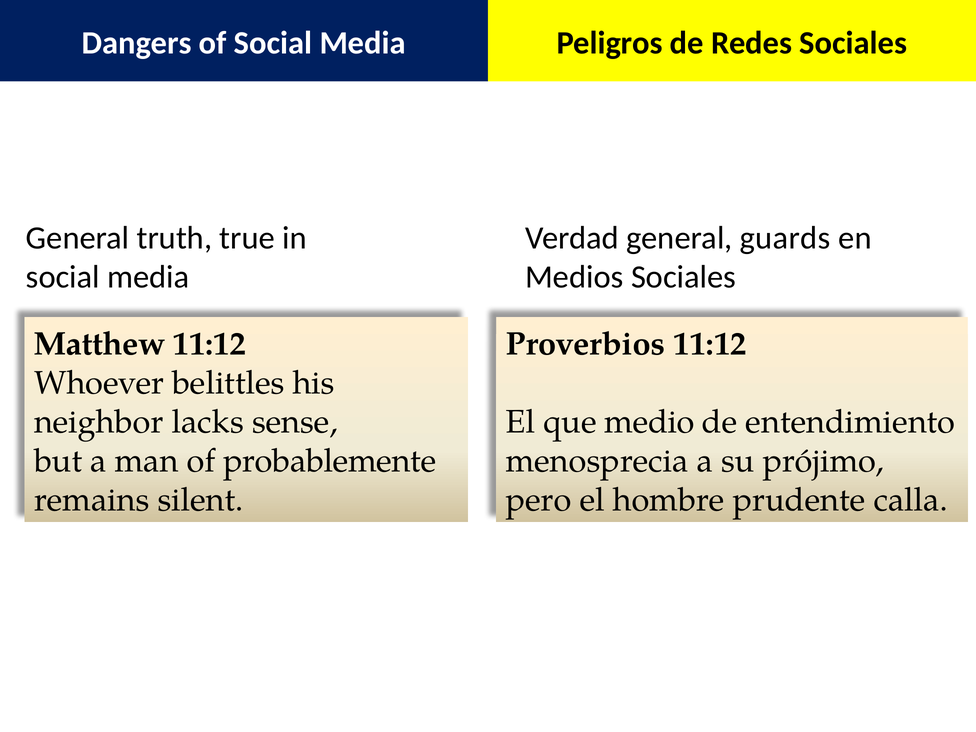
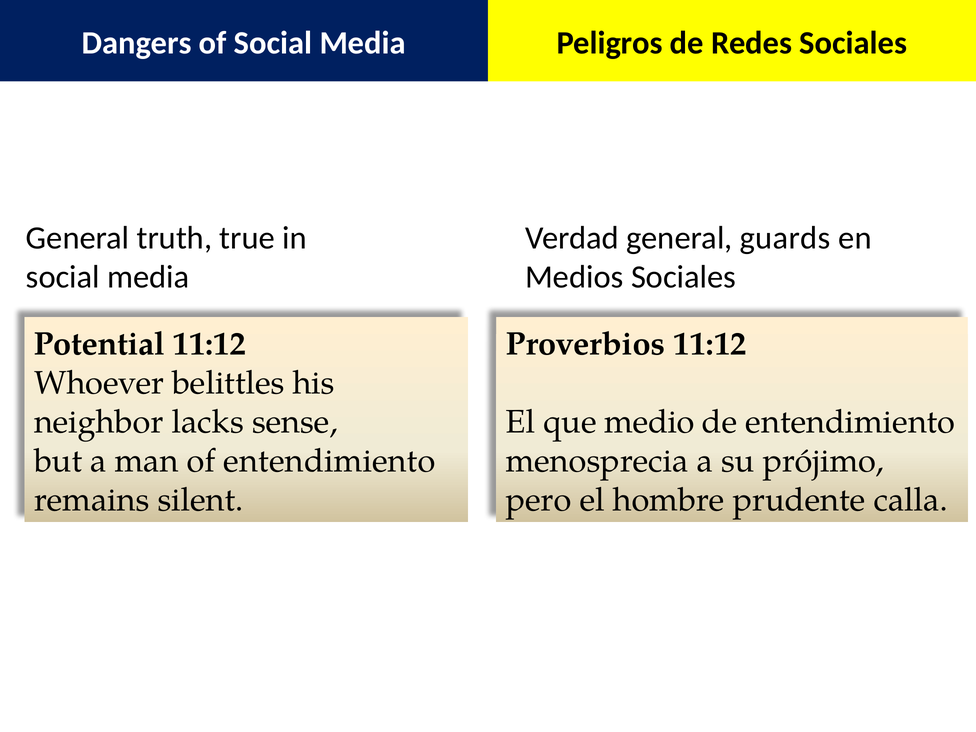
Matthew: Matthew -> Potential (99, 344)
of probablemente: probablemente -> entendimiento (329, 461)
